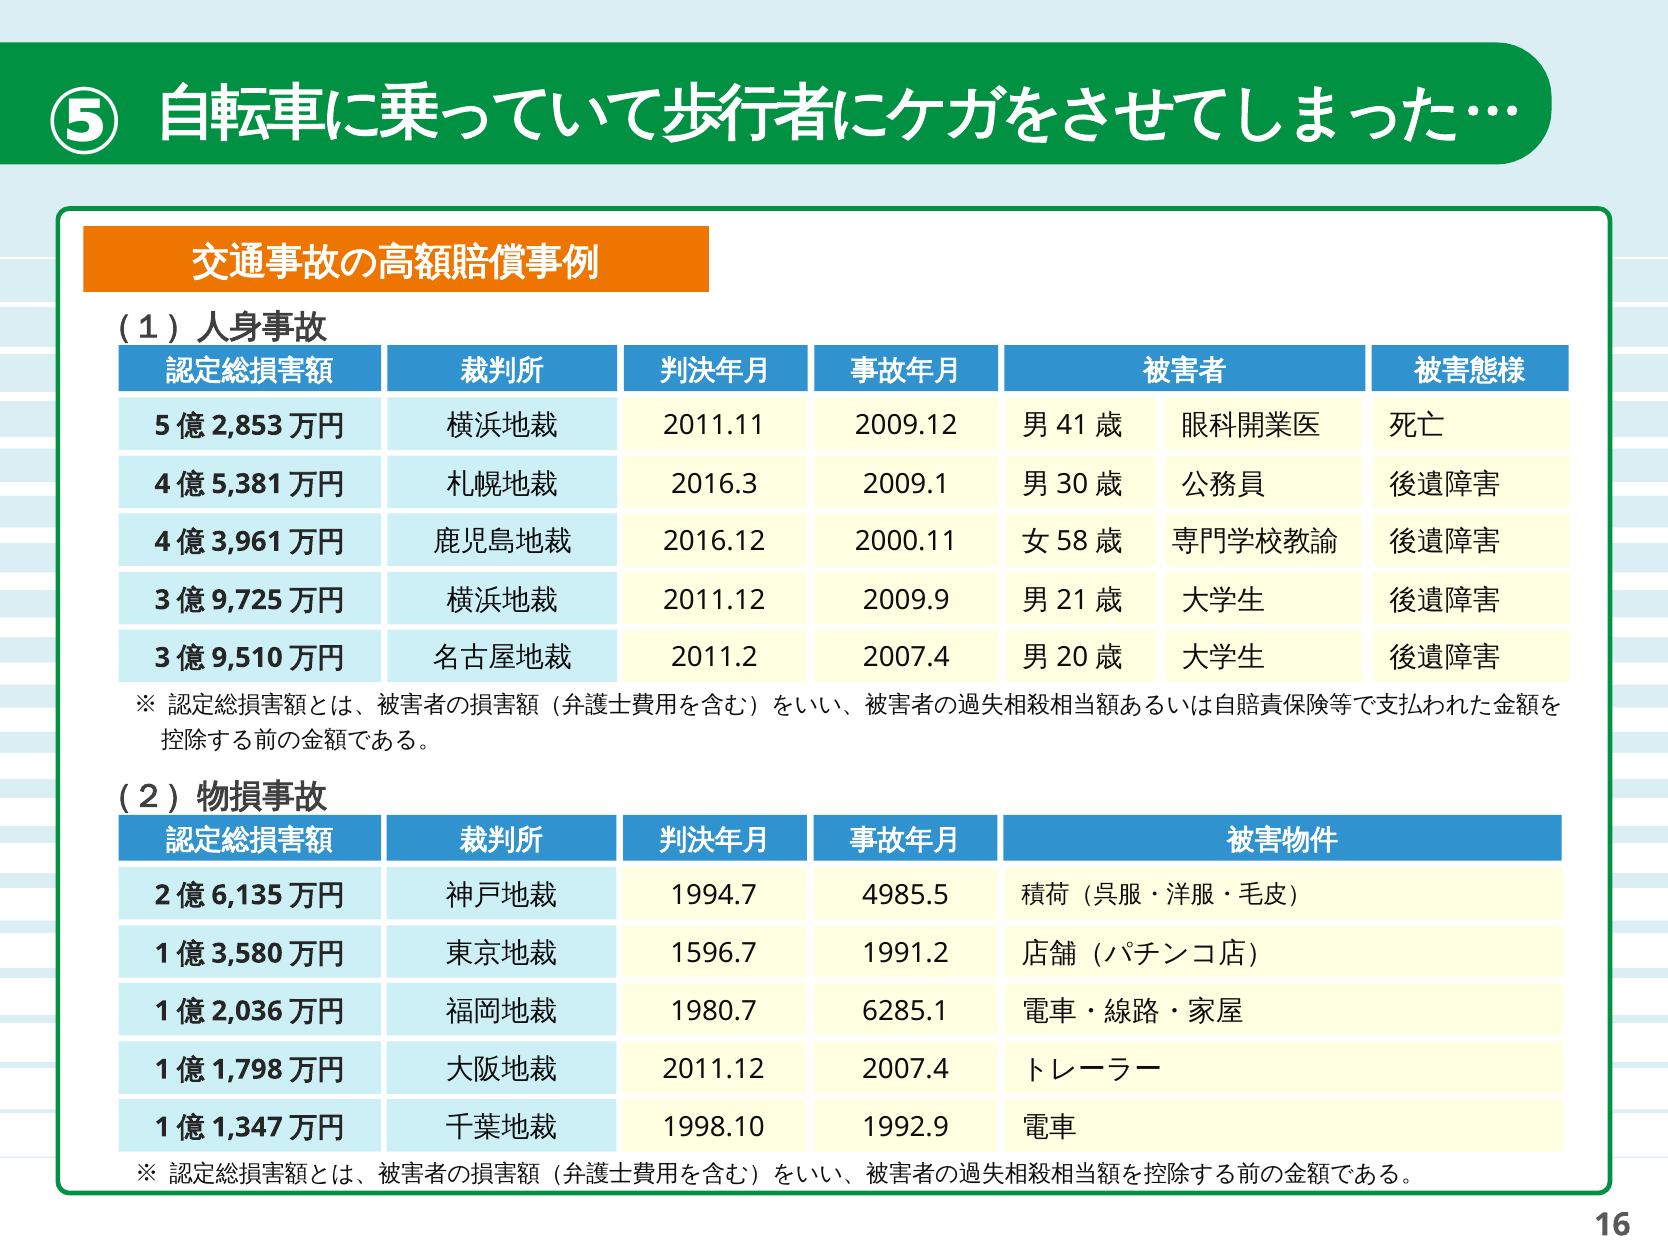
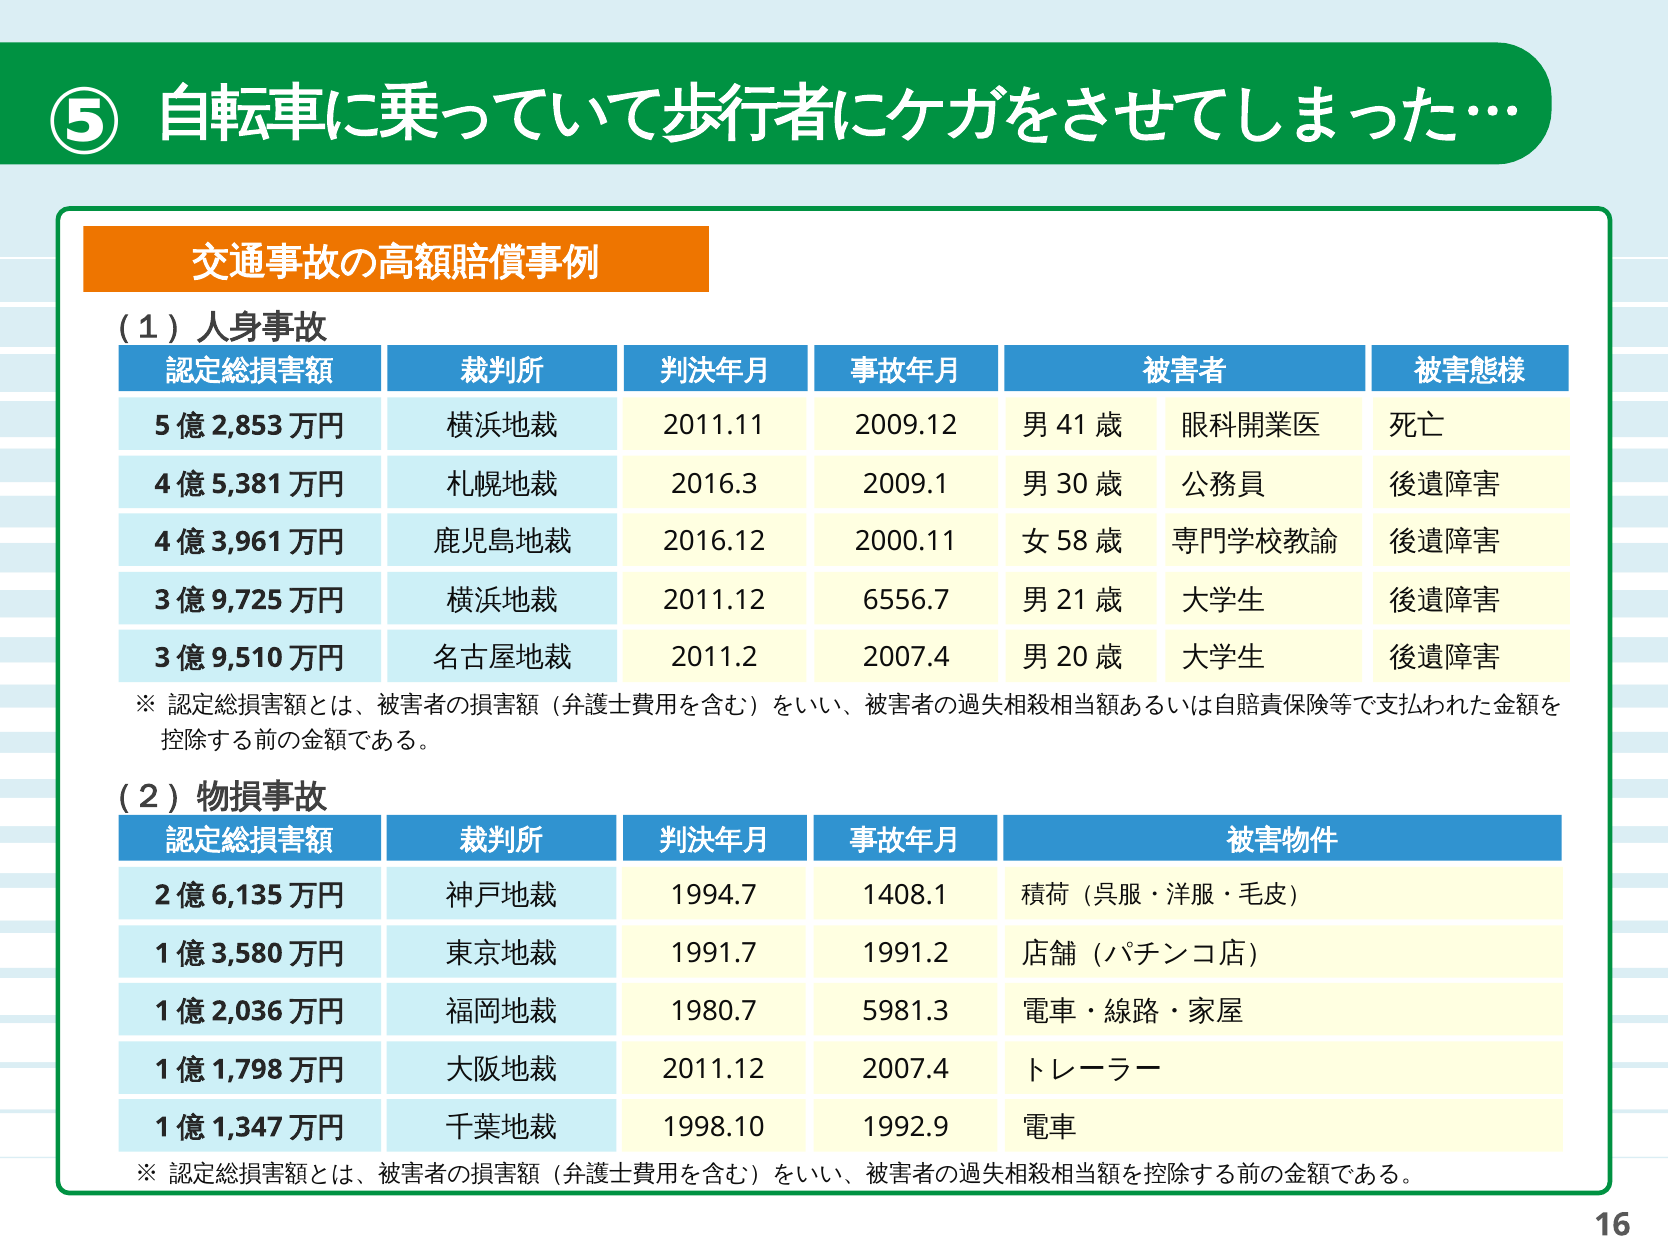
2009.9: 2009.9 -> 6556.7 (906, 600)
4985.5: 4985.5 -> 1408.1 (906, 895)
1596.7: 1596.7 -> 1991.7 (714, 953)
6285.1: 6285.1 -> 5981.3 (906, 1011)
